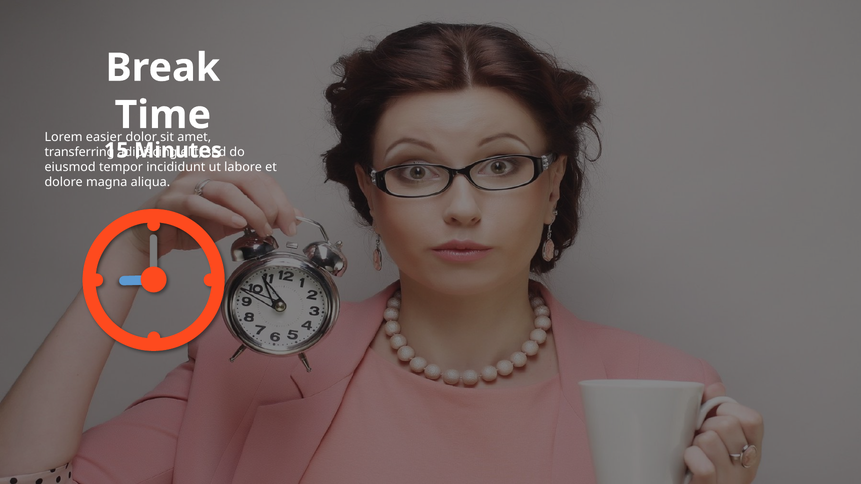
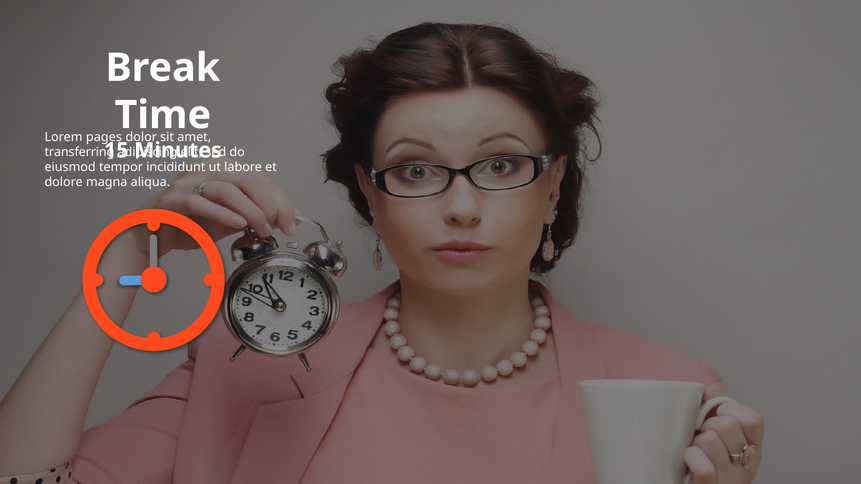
easier: easier -> pages (104, 137)
